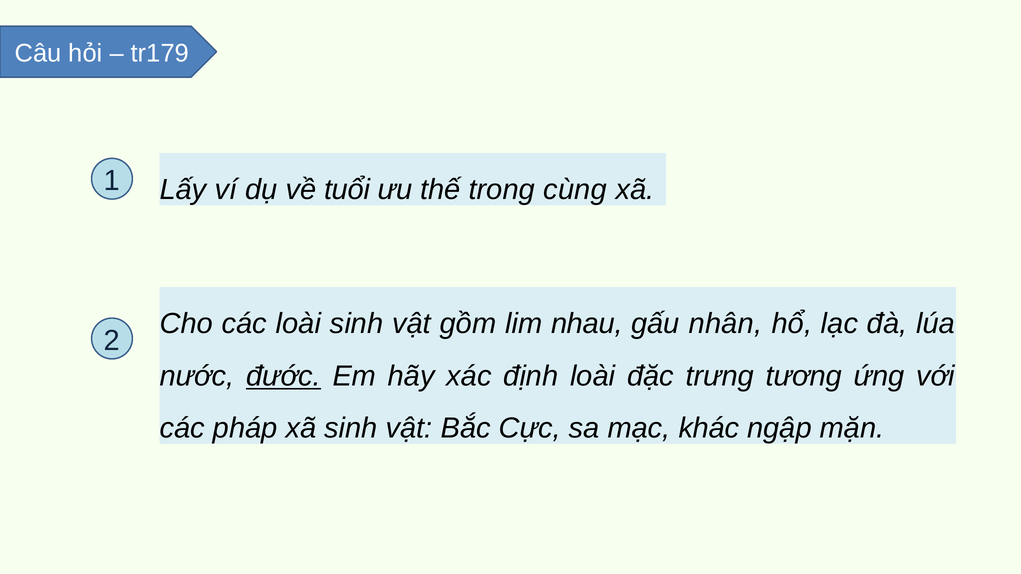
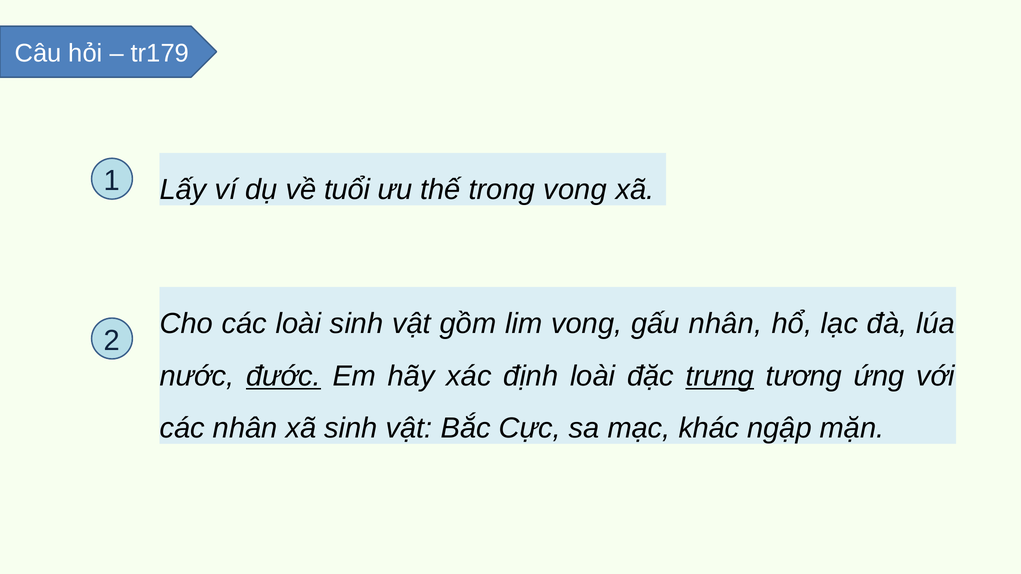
trong cùng: cùng -> vong (575, 190)
lim nhau: nhau -> vong (587, 324)
trưng underline: none -> present (720, 376)
các pháp: pháp -> nhân (245, 429)
